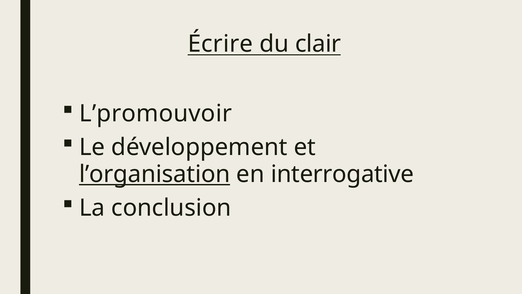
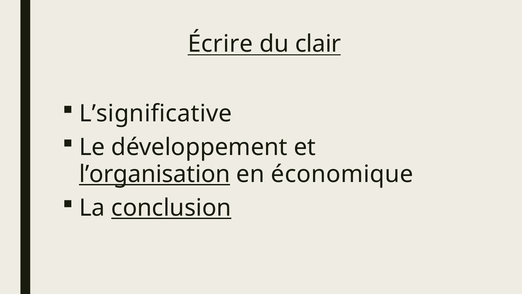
L’promouvoir: L’promouvoir -> L’significative (156, 114)
interrogative: interrogative -> économique (342, 174)
conclusion underline: none -> present (171, 208)
